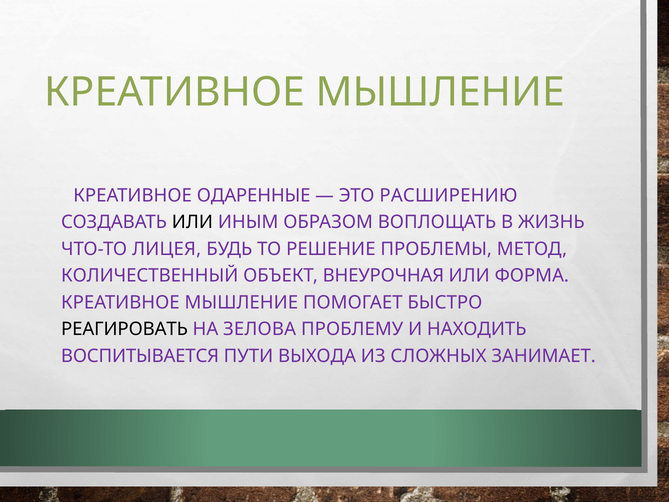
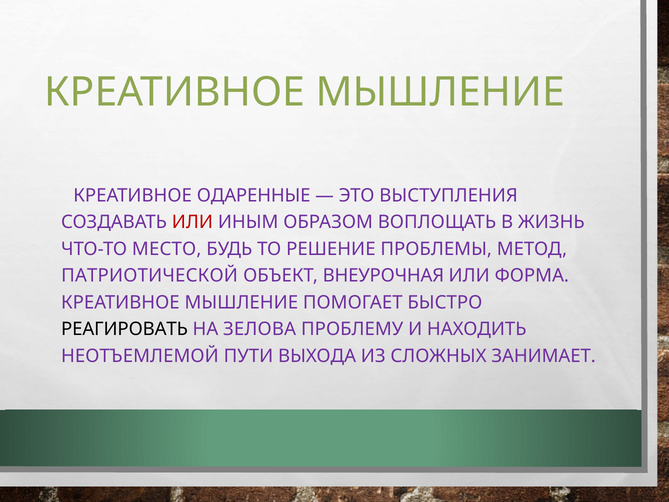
РАСШИРЕНИЮ: РАСШИРЕНИЮ -> ВЫСТУПЛЕНИЯ (449, 195)
ИЛИ colour: black -> red (192, 222)
ЛИЦЕЯ: ЛИЦЕЯ -> МЕСТО (167, 249)
КОЛИЧЕСТВЕННЫЙ: КОЛИЧЕСТВЕННЫЙ -> ПАТРИОТИЧЕСКОЙ (150, 276)
ВОСПИТЫВАЕТСЯ: ВОСПИТЫВАЕТСЯ -> НЕОТЪЕМЛЕМОЙ (140, 356)
